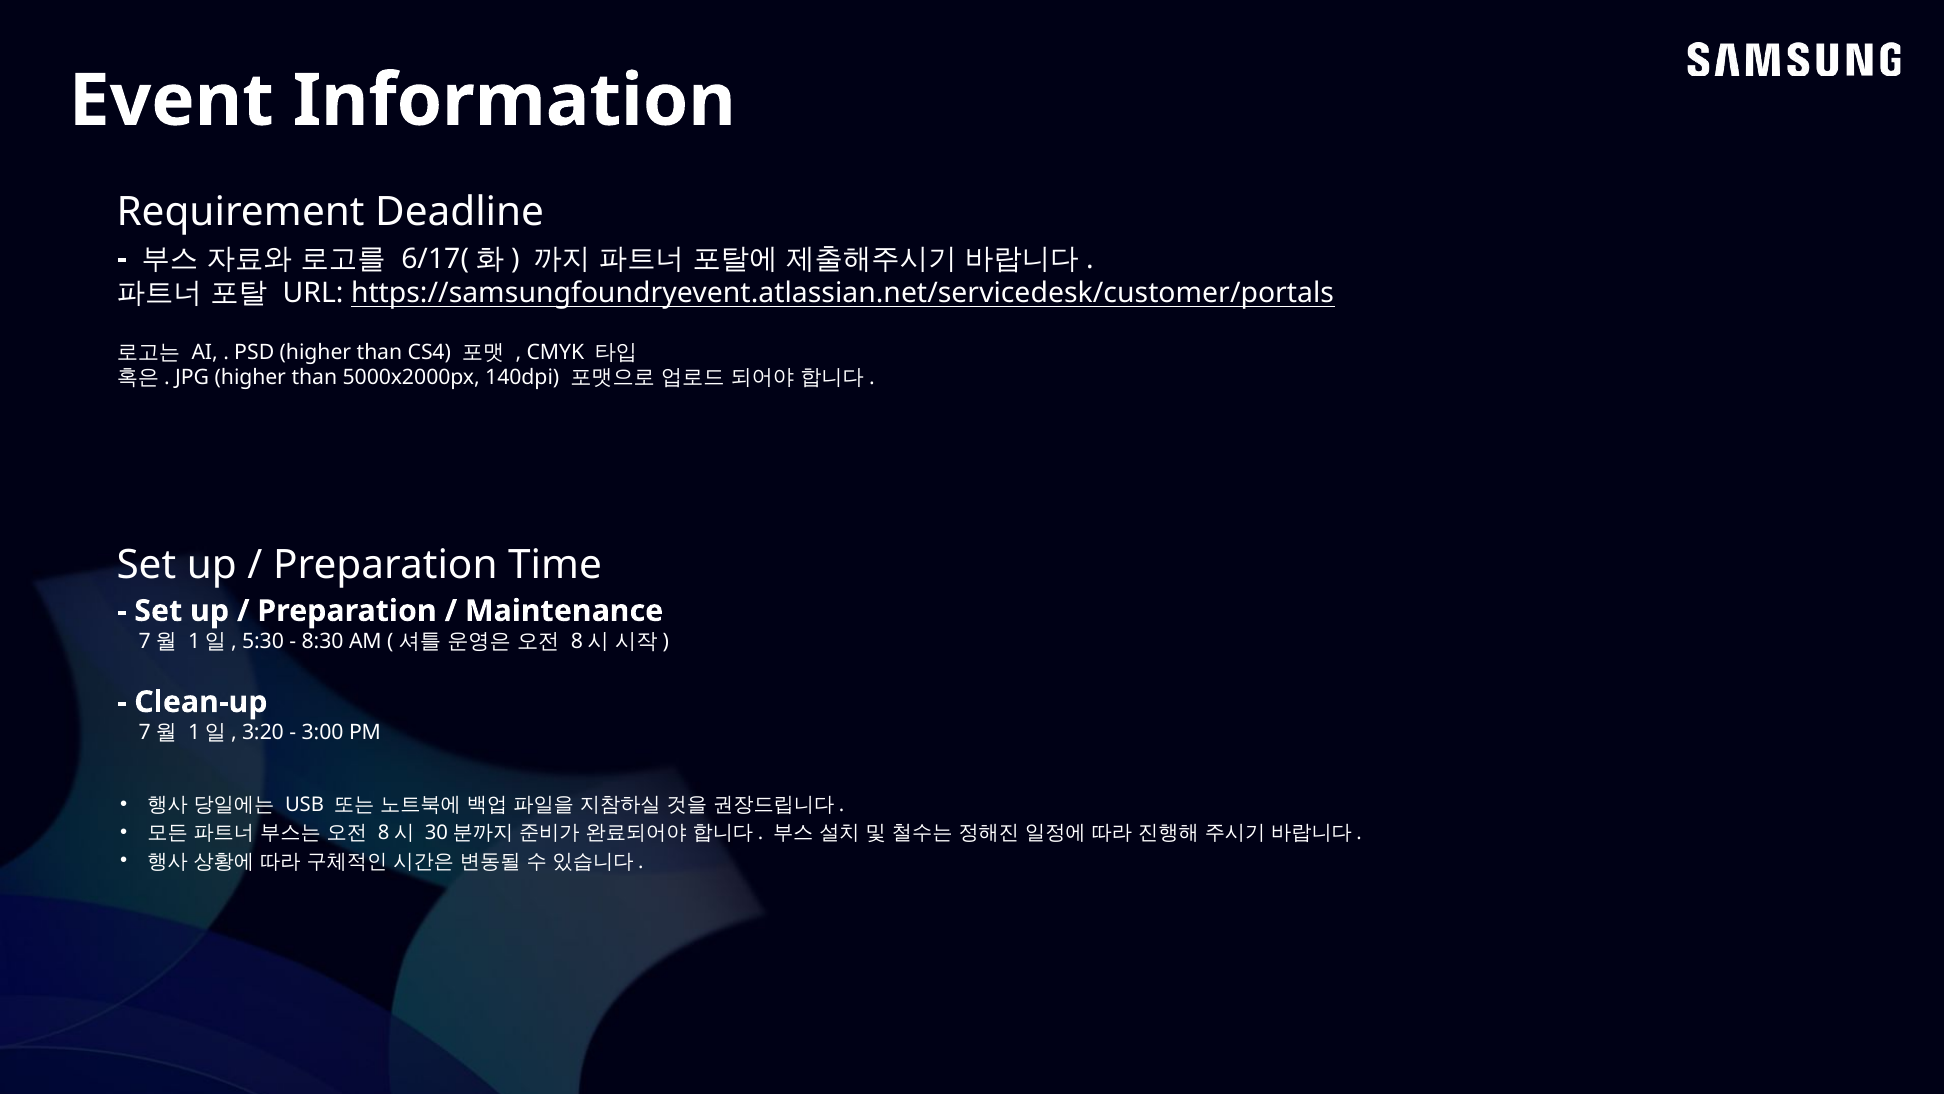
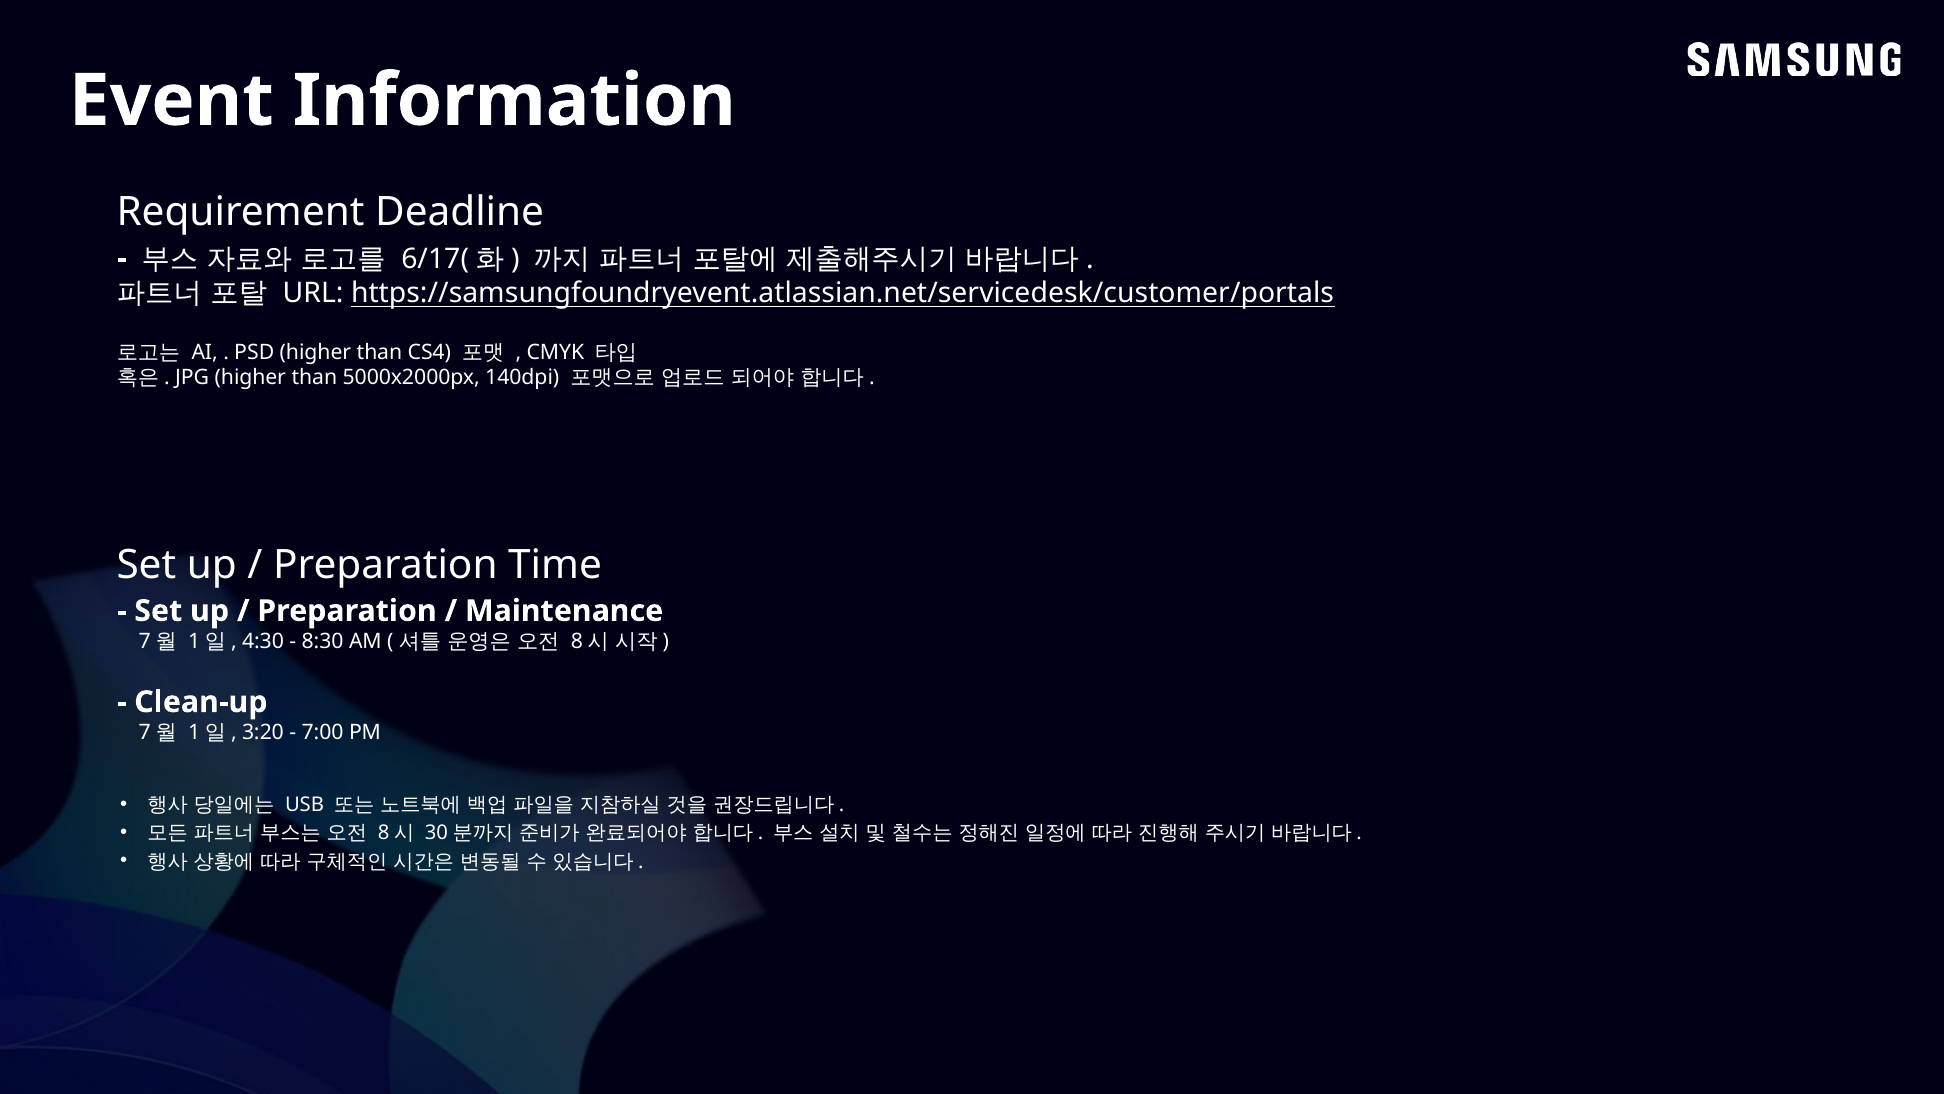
5:30: 5:30 -> 4:30 (263, 641)
3:00: 3:00 -> 7:00 (323, 732)
